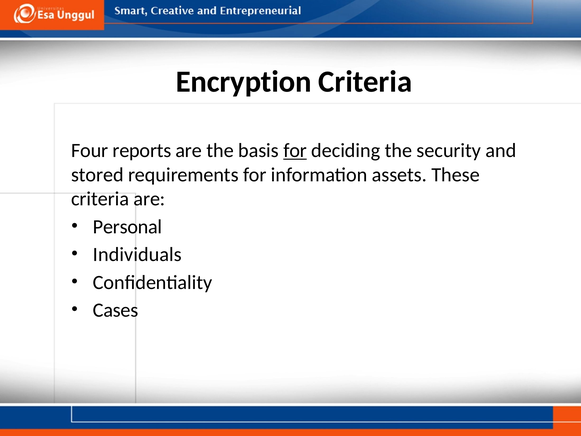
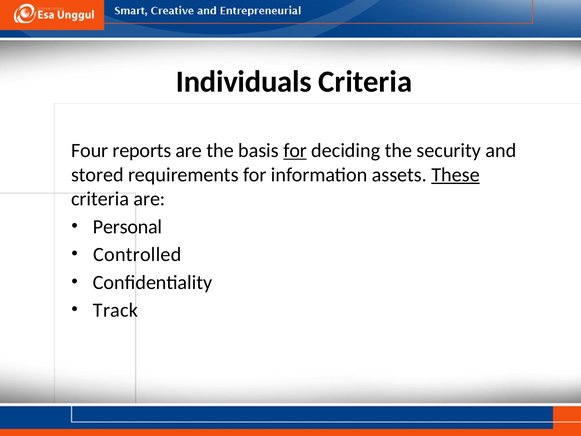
Encryption: Encryption -> Individuals (244, 82)
These underline: none -> present (456, 175)
Individuals: Individuals -> Controlled (137, 254)
Cases: Cases -> Track (115, 310)
